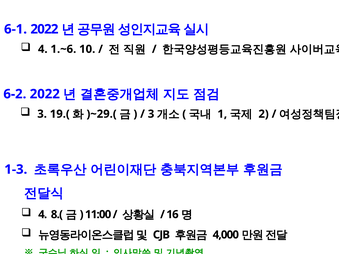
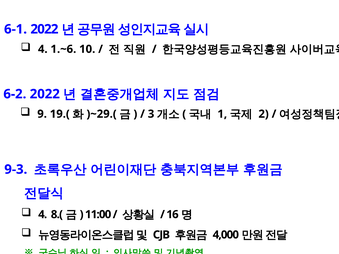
3: 3 -> 9 (42, 114)
1-3: 1-3 -> 9-3 (16, 170)
